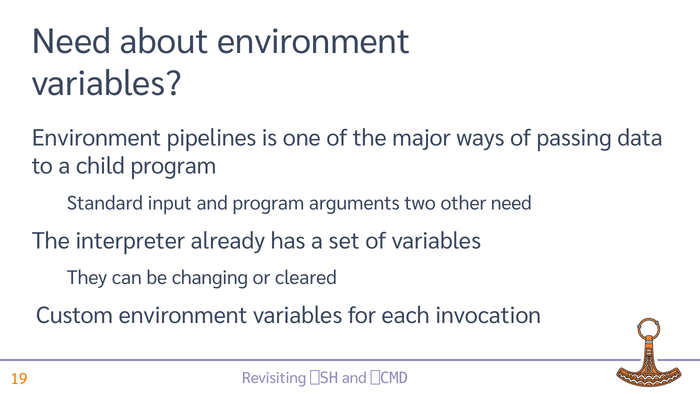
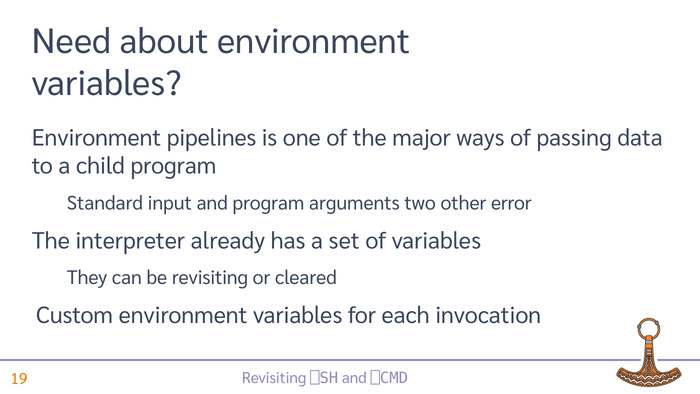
other need: need -> error (511, 203)
be changing: changing -> revisiting (210, 278)
